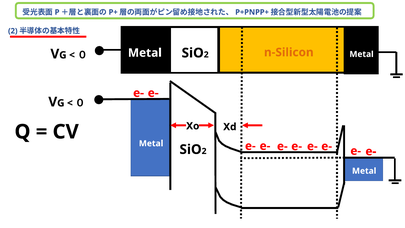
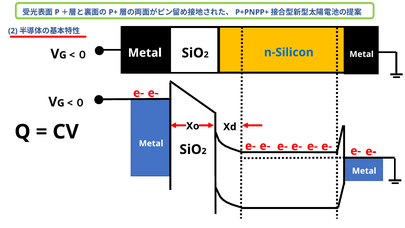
n-Silicon colour: orange -> blue (289, 52)
